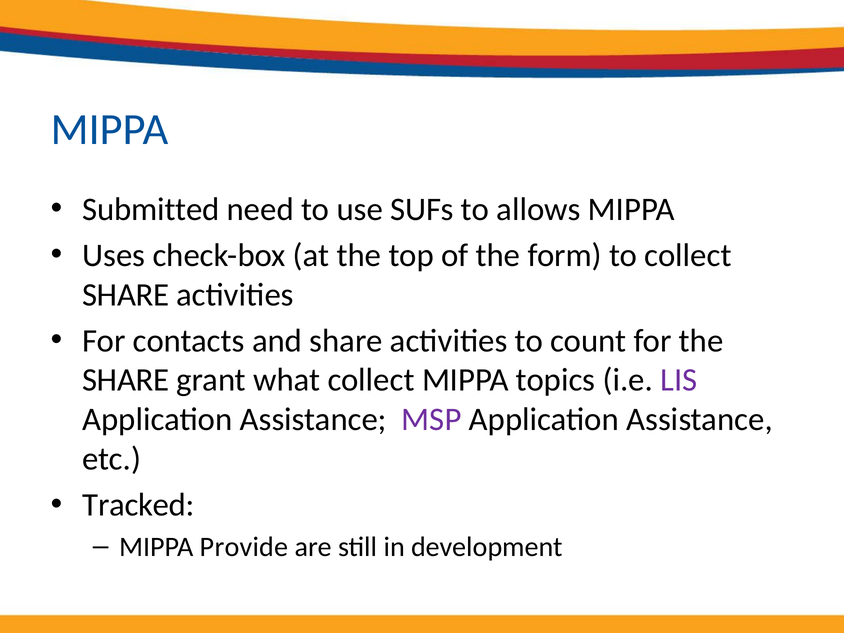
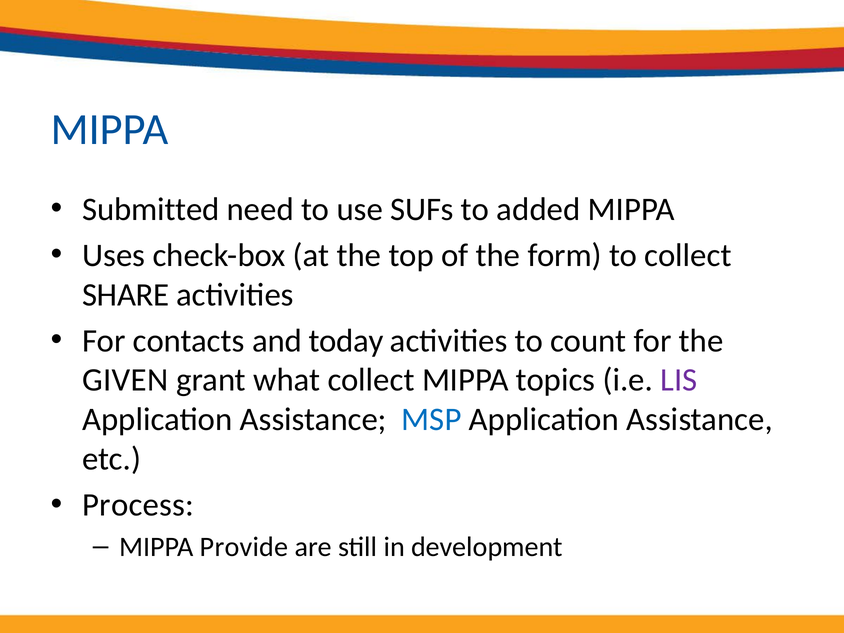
allows: allows -> added (538, 209)
and share: share -> today (346, 341)
SHARE: SHARE -> GIVEN (125, 380)
MSP colour: purple -> blue (431, 420)
Tracked: Tracked -> Process (138, 505)
